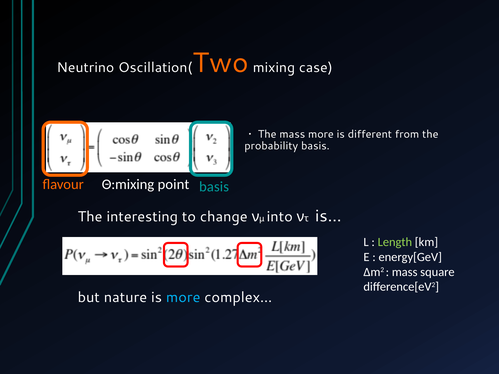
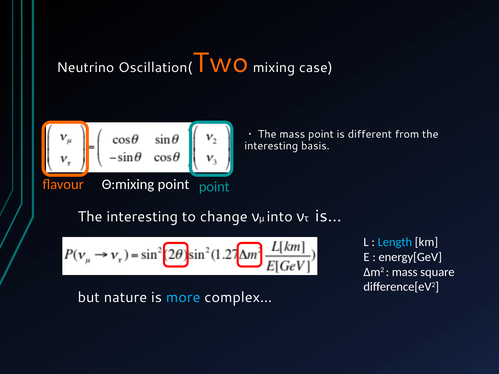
mass more: more -> point (321, 134)
probability: probability -> interesting (271, 146)
flavour basis: basis -> point (214, 187)
Length colour: light green -> light blue (395, 242)
